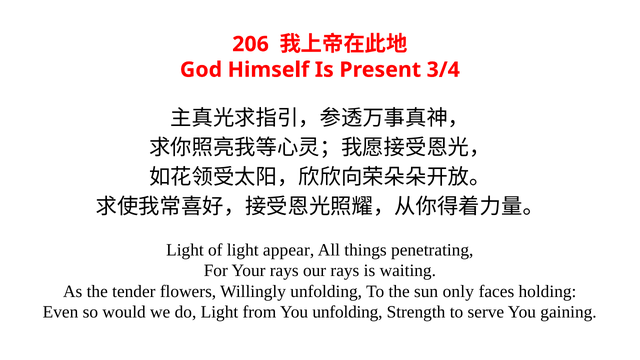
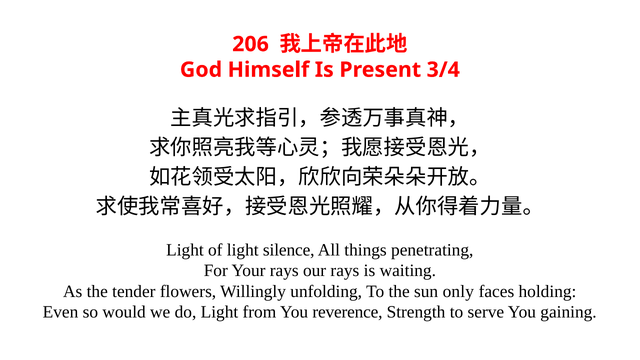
appear: appear -> silence (289, 250)
You unfolding: unfolding -> reverence (347, 312)
